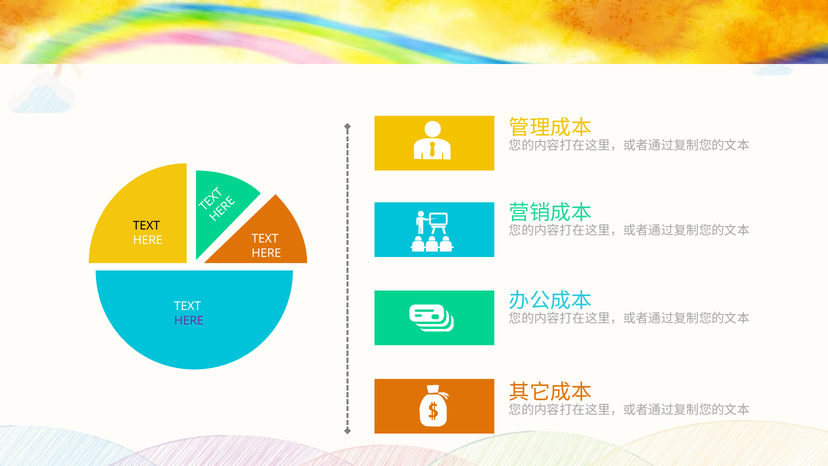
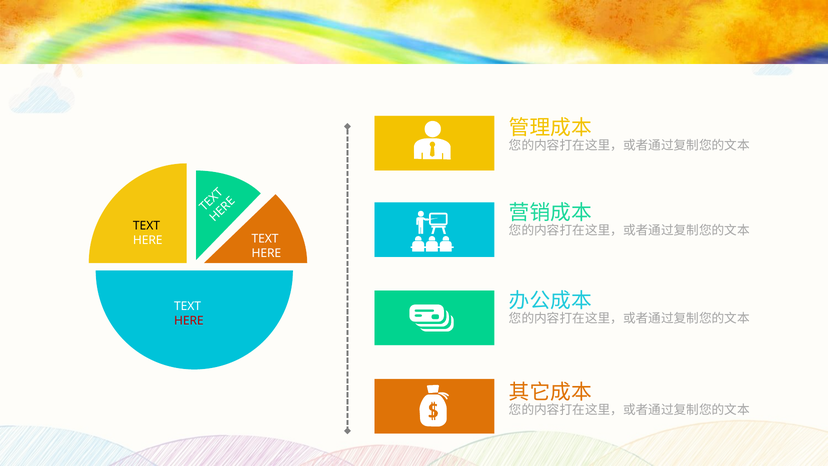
HERE colour: purple -> red (189, 321)
